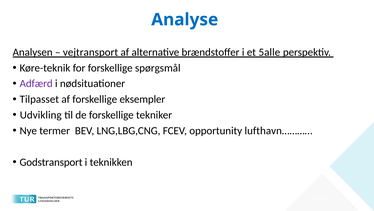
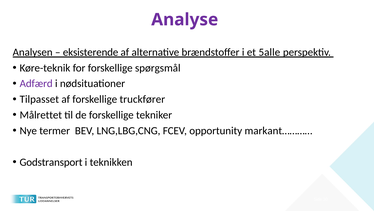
Analyse colour: blue -> purple (185, 20)
vejtransport: vejtransport -> eksisterende (91, 52)
eksempler: eksempler -> truckfører (142, 99)
Udvikling: Udvikling -> Målrettet (41, 115)
lufthavn…………: lufthavn………… -> markant………… (278, 130)
